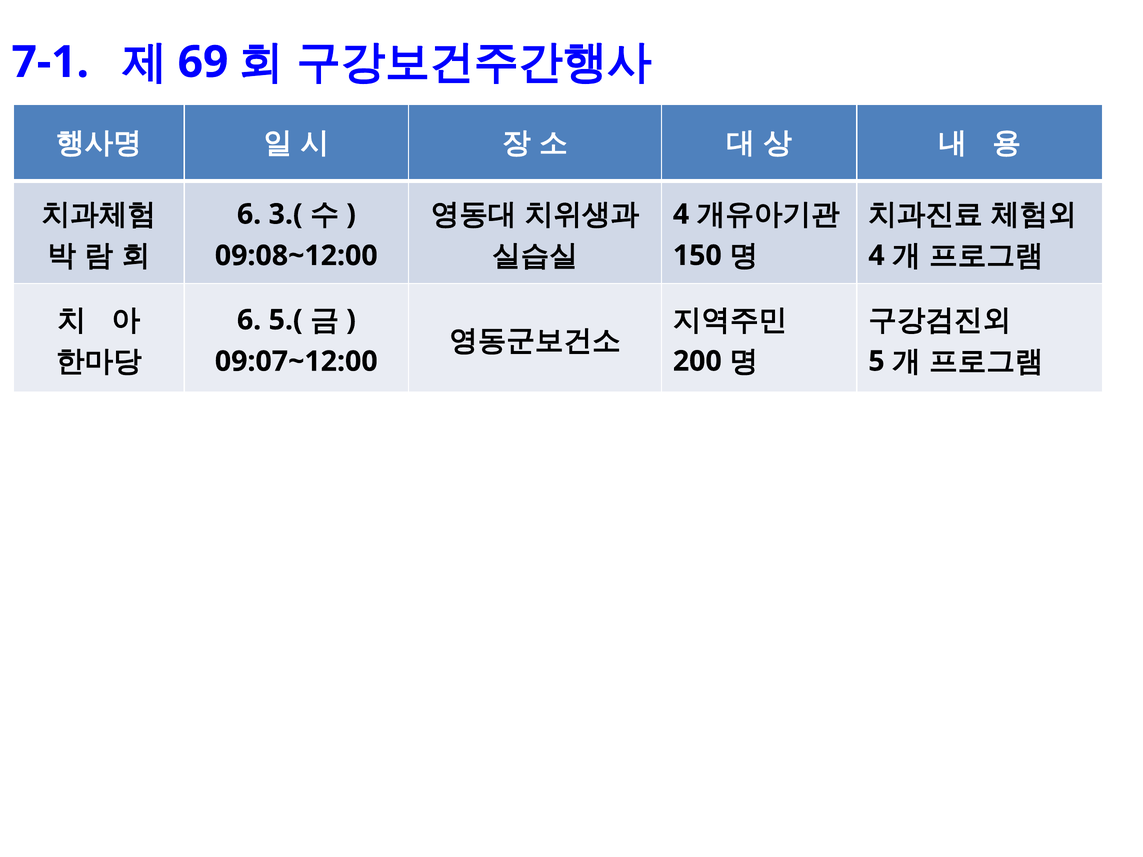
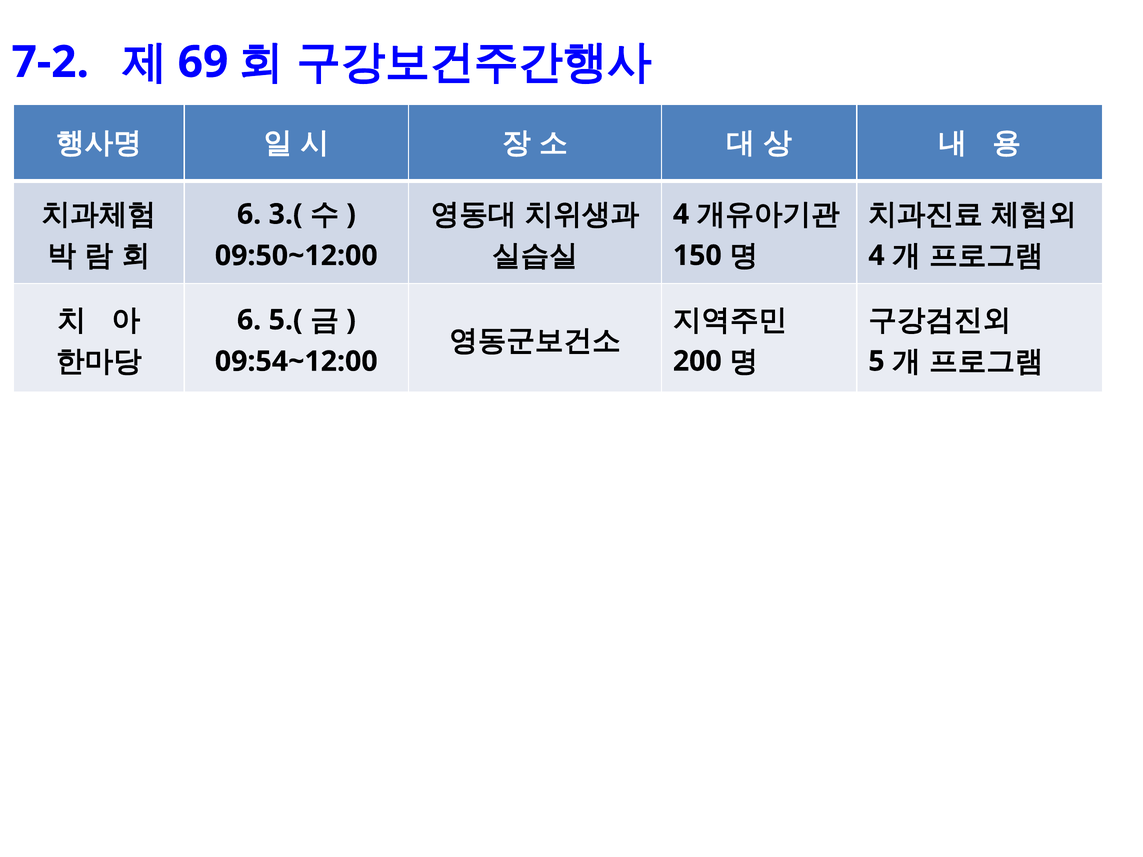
7-1: 7-1 -> 7-2 (50, 62)
09:08~12:00: 09:08~12:00 -> 09:50~12:00 (296, 256)
09:07~12:00: 09:07~12:00 -> 09:54~12:00 (296, 362)
